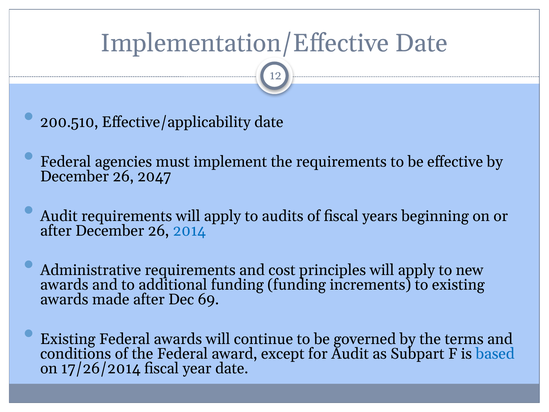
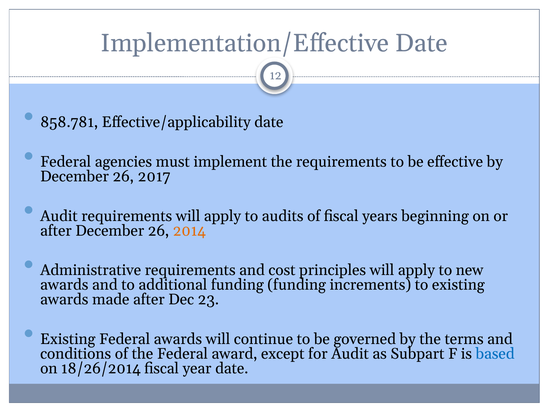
200.510: 200.510 -> 858.781 (69, 122)
2047: 2047 -> 2017 (154, 176)
2014 colour: blue -> orange (189, 230)
69: 69 -> 23 (208, 299)
17/26/2014: 17/26/2014 -> 18/26/2014 (101, 368)
